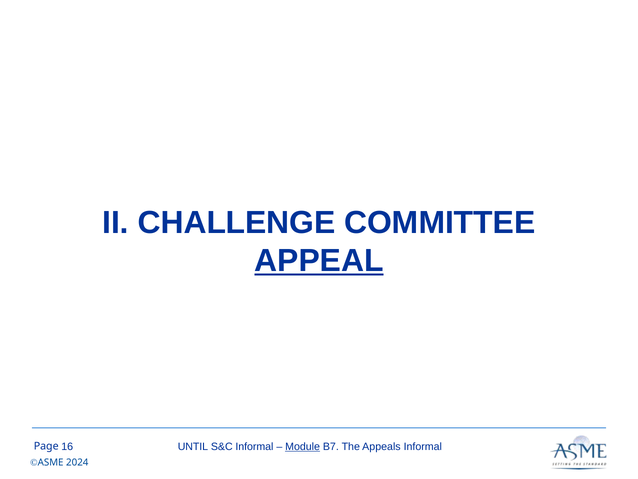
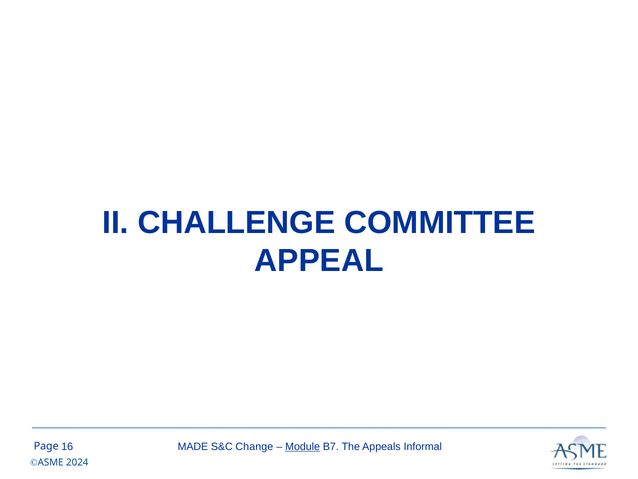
APPEAL underline: present -> none (319, 261)
UNTIL: UNTIL -> MADE (193, 446)
S&C Informal: Informal -> Change (254, 446)
